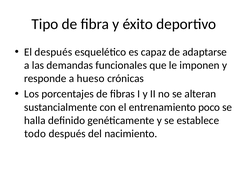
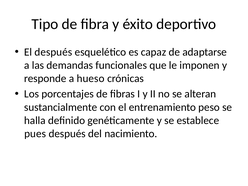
poco: poco -> peso (209, 107)
todo: todo -> pues (35, 134)
